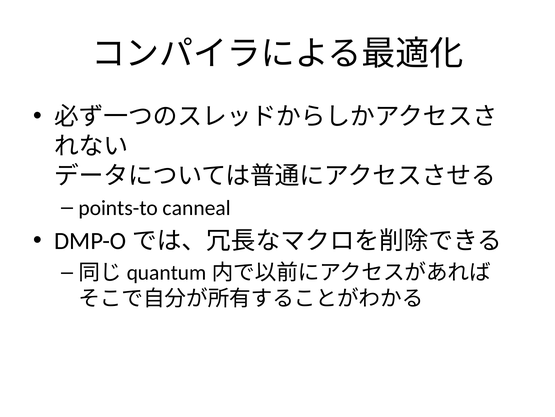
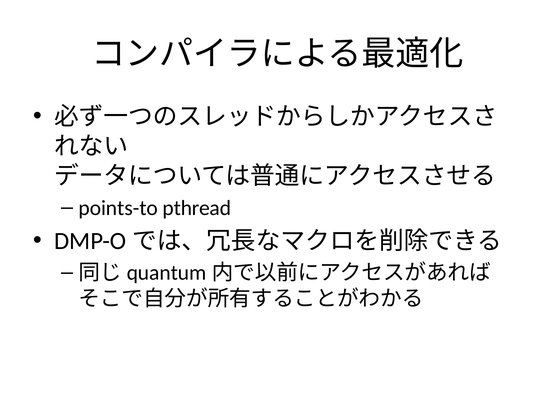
canneal: canneal -> pthread (197, 208)
